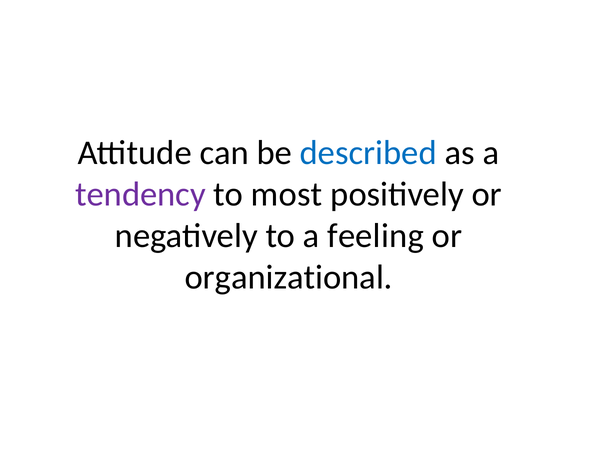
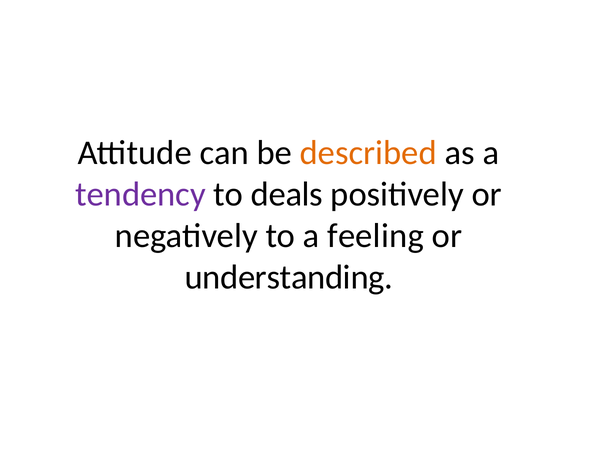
described colour: blue -> orange (368, 153)
most: most -> deals (287, 194)
organizational: organizational -> understanding (289, 278)
